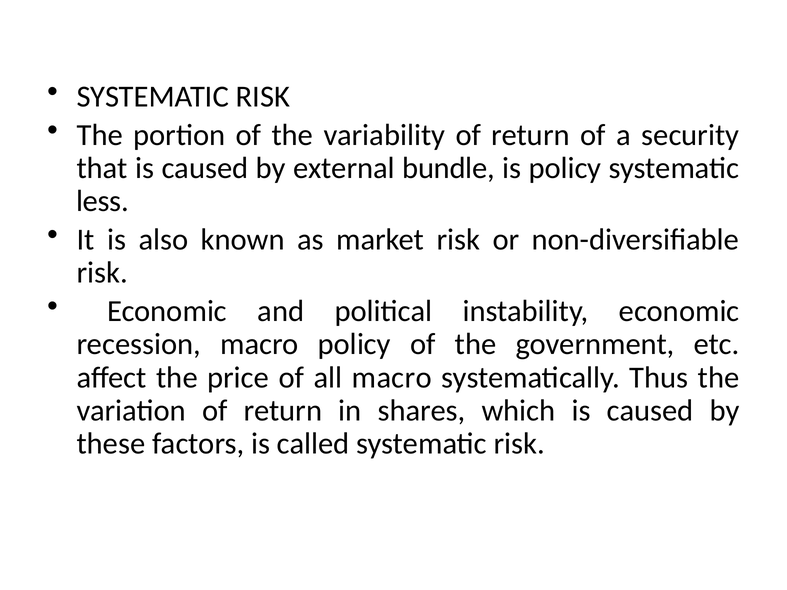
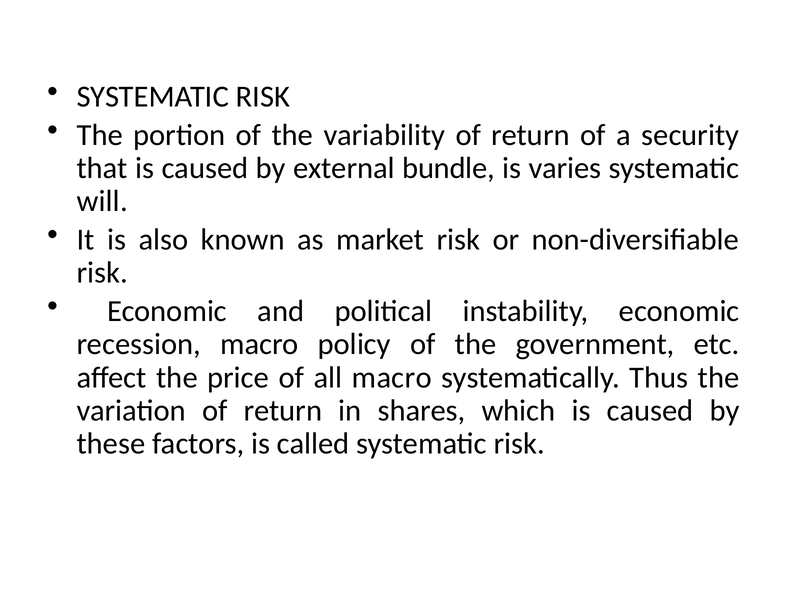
is policy: policy -> varies (565, 168)
less: less -> will (102, 201)
